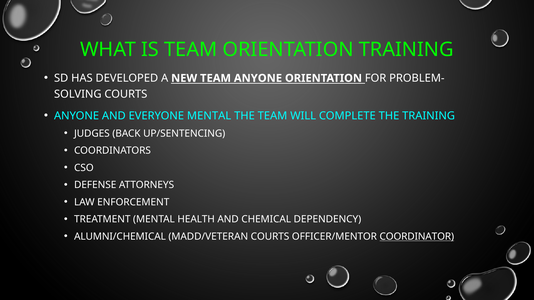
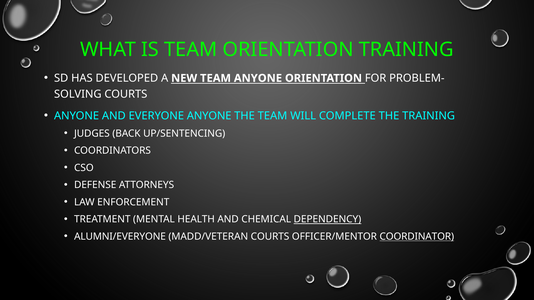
EVERYONE MENTAL: MENTAL -> ANYONE (209, 116)
DEPENDENCY underline: none -> present (327, 220)
ALUMNI/CHEMICAL: ALUMNI/CHEMICAL -> ALUMNI/EVERYONE (120, 237)
